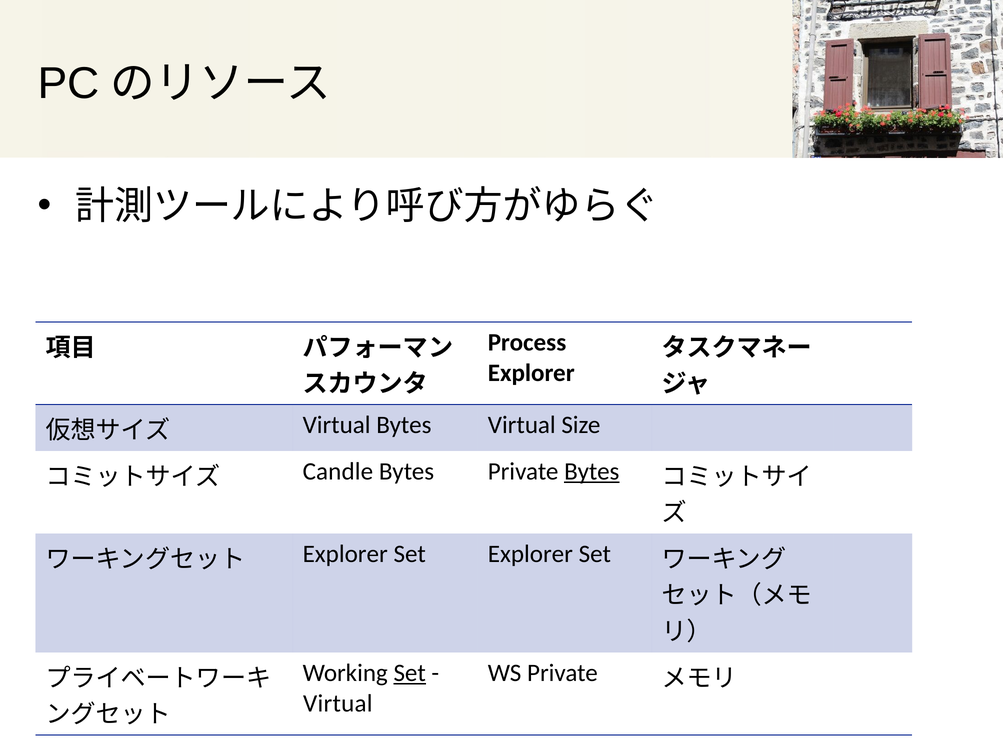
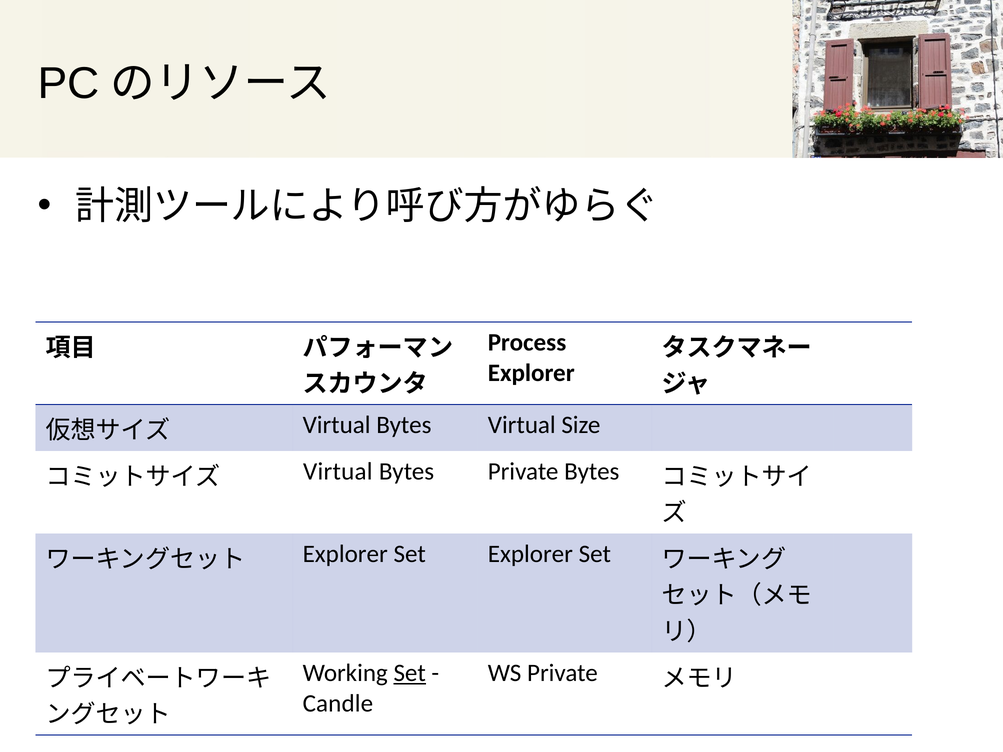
Candle: Candle -> Virtual (338, 472)
Bytes underline: present -> none (592, 472)
Virtual: Virtual -> Candle (338, 704)
